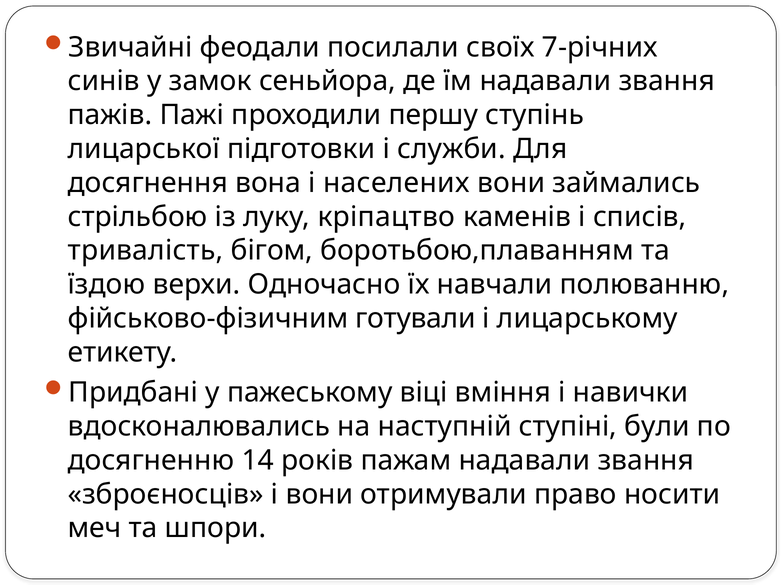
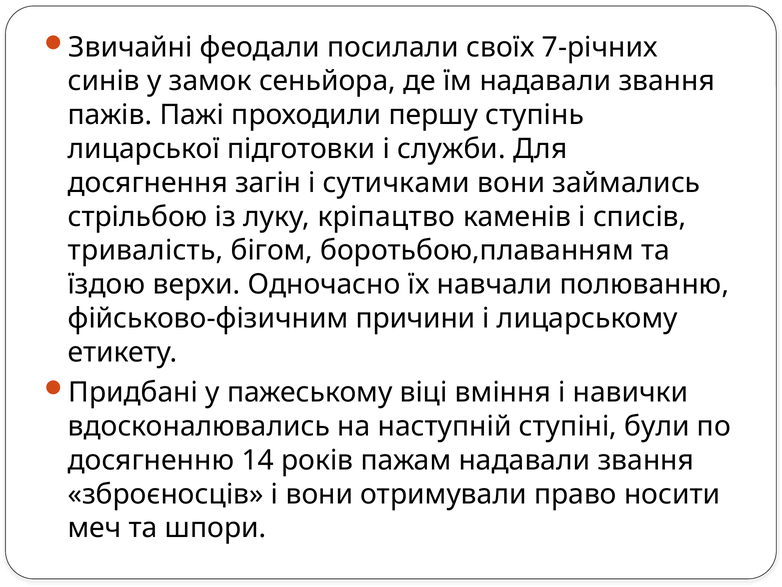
вона: вона -> загін (268, 183)
населених: населених -> сутичками (396, 183)
готували: готували -> причини (415, 318)
